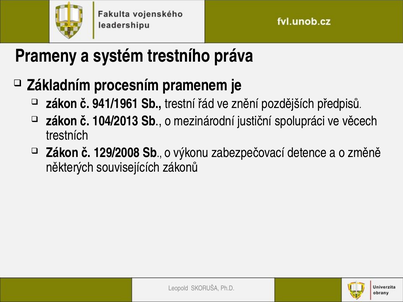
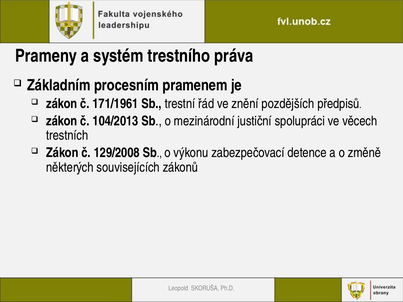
941/1961: 941/1961 -> 171/1961 (115, 104)
